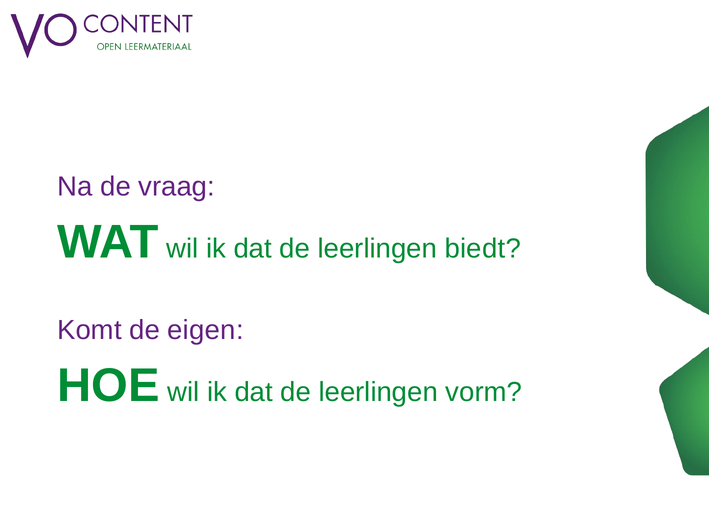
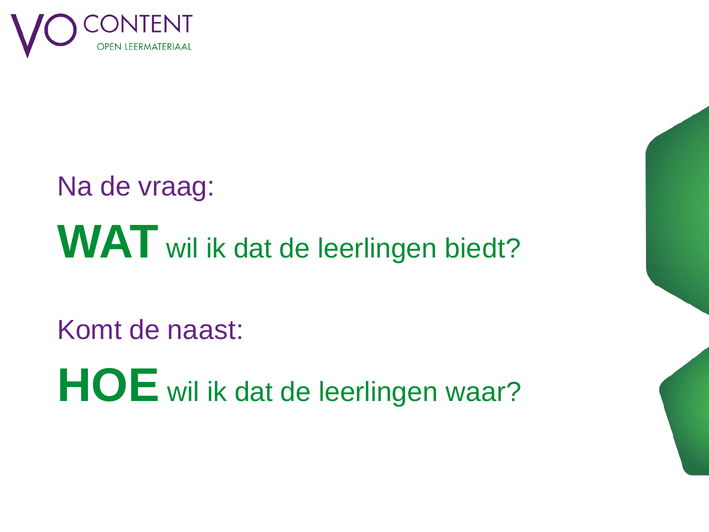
eigen: eigen -> naast (206, 330)
vorm: vorm -> waar (484, 392)
